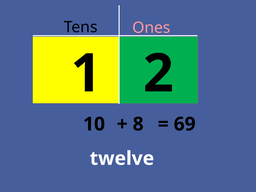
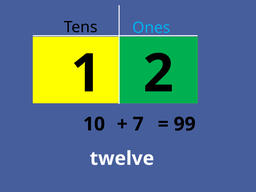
Ones colour: pink -> light blue (151, 28)
8: 8 -> 7 (138, 124)
69: 69 -> 99 (185, 124)
